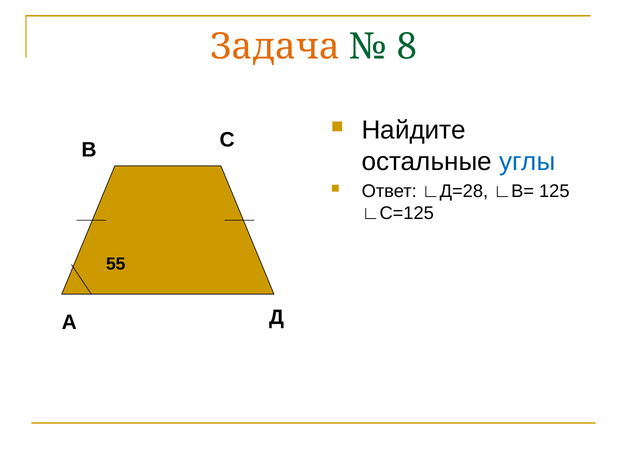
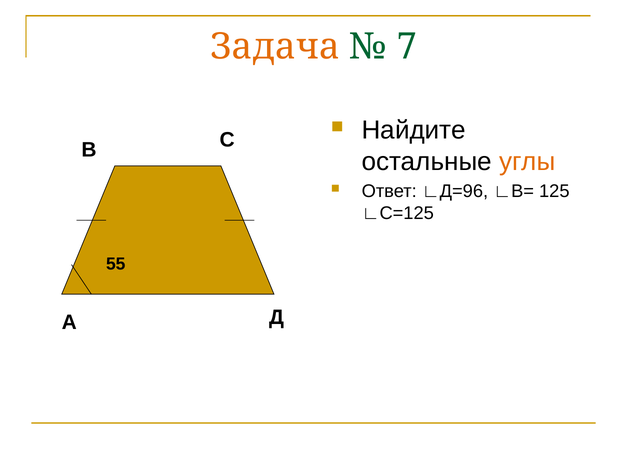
8: 8 -> 7 (407, 47)
углы colour: blue -> orange (527, 162)
∟Д=28: ∟Д=28 -> ∟Д=96 (455, 191)
